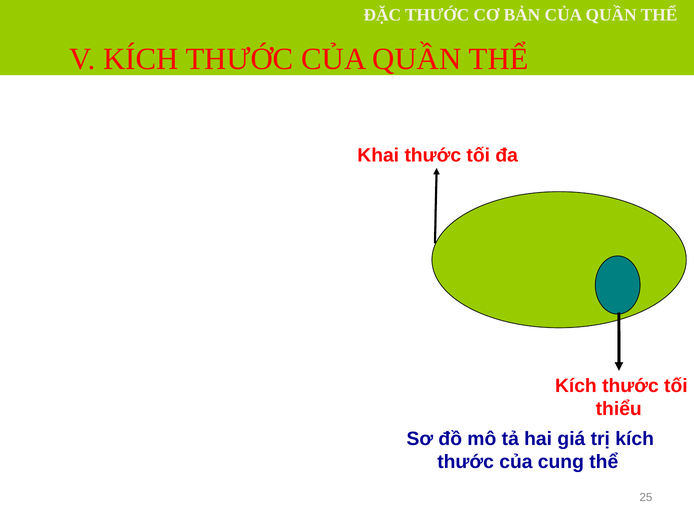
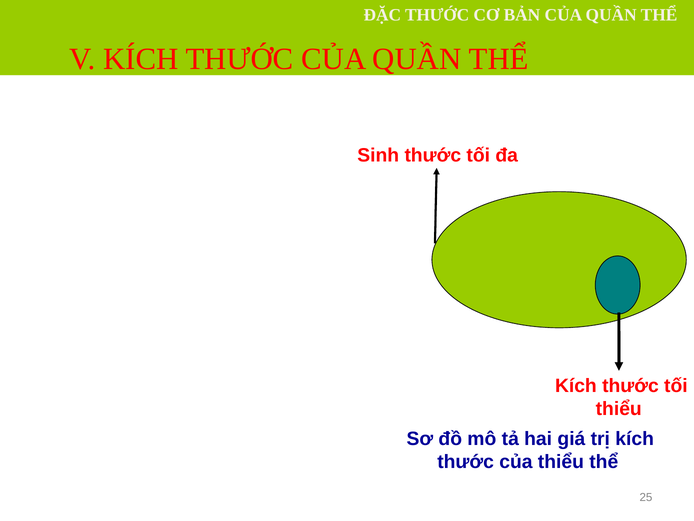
Khai: Khai -> Sinh (378, 155)
của cung: cung -> thiểu (561, 462)
